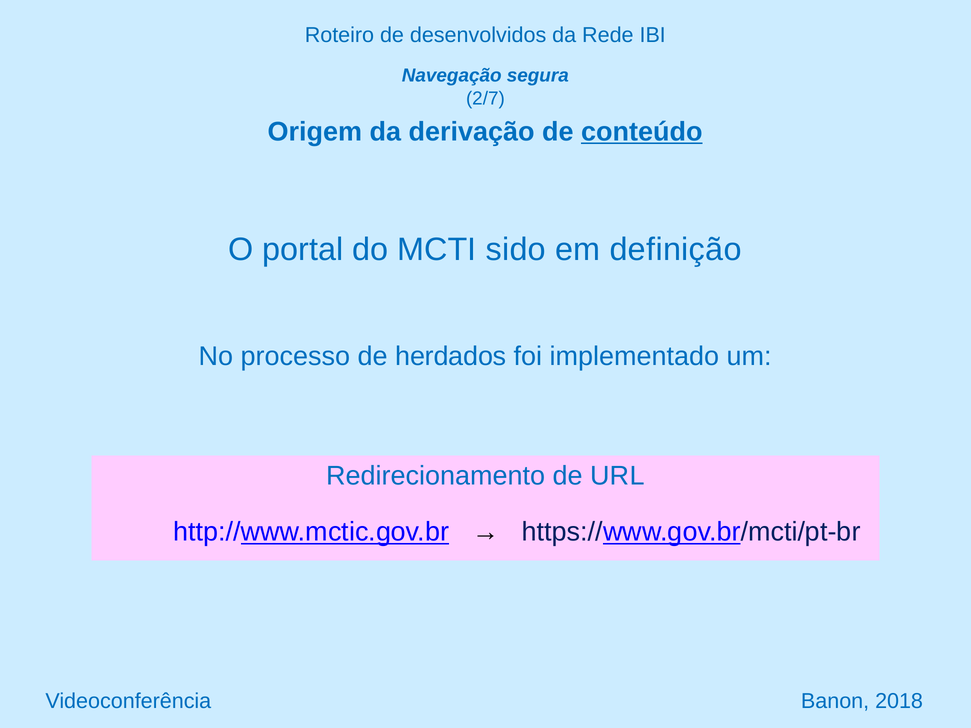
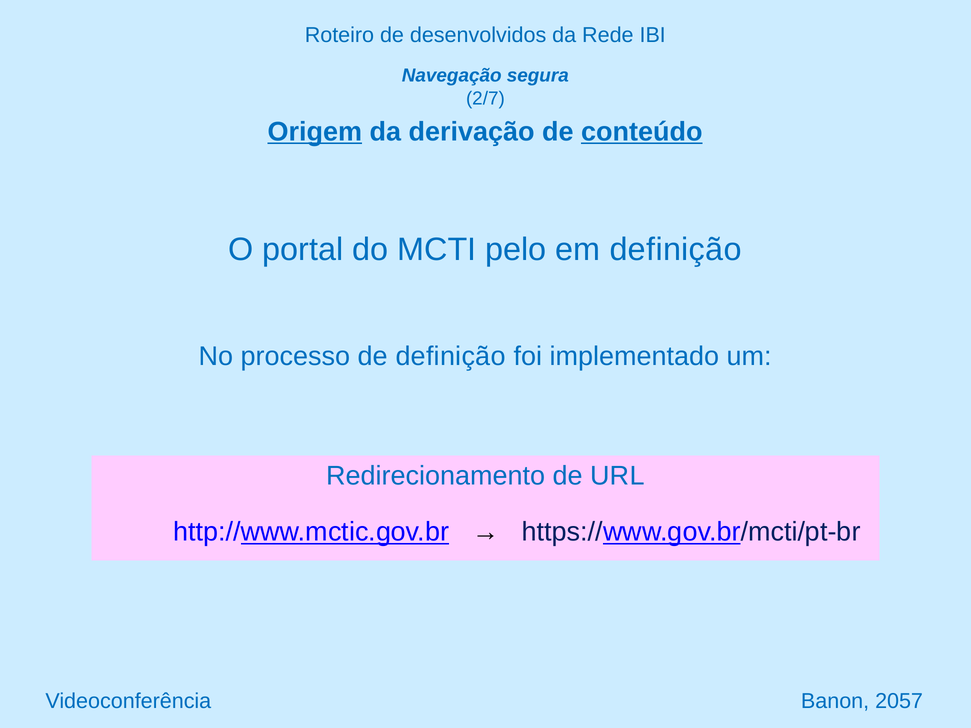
Origem underline: none -> present (315, 132)
sido: sido -> pelo (516, 250)
de herdados: herdados -> definição (451, 356)
2018: 2018 -> 2057 (899, 701)
